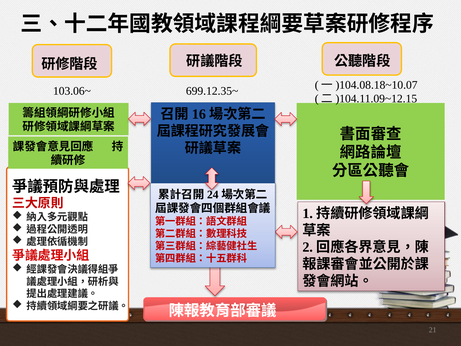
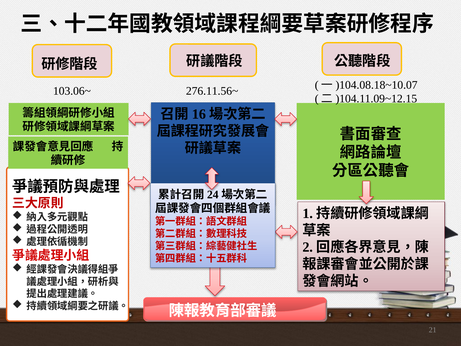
699.12.35~: 699.12.35~ -> 276.11.56~ (212, 91)
